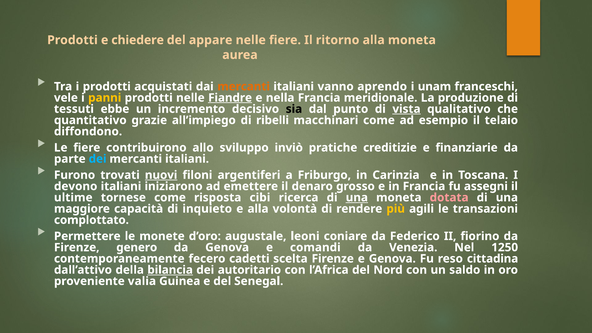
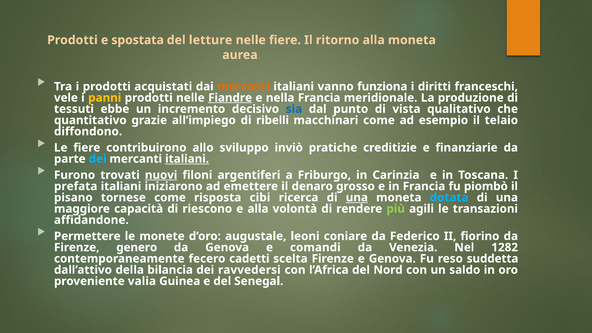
chiedere: chiedere -> spostata (138, 40)
appare: appare -> letture (211, 40)
aprendo: aprendo -> funziona (382, 87)
unam: unam -> diritti (434, 87)
sia colour: black -> blue (294, 109)
vista underline: present -> none (406, 109)
italiani underline: none -> present (187, 159)
devono: devono -> prefata (76, 186)
assegni: assegni -> piombò (486, 186)
ultime: ultime -> pisano (73, 198)
dotata colour: pink -> light blue (449, 198)
inquieto: inquieto -> riescono (207, 209)
più colour: yellow -> light green (396, 209)
complottato: complottato -> affidandone (91, 220)
1250: 1250 -> 1282 (505, 247)
cittadina: cittadina -> suddetta (493, 259)
bilancia underline: present -> none (170, 270)
autoritario: autoritario -> ravvedersi (249, 270)
